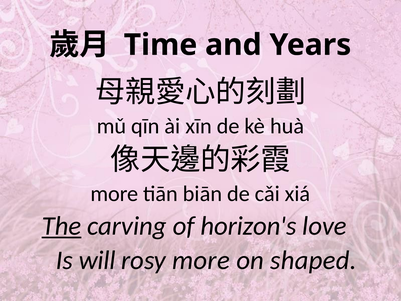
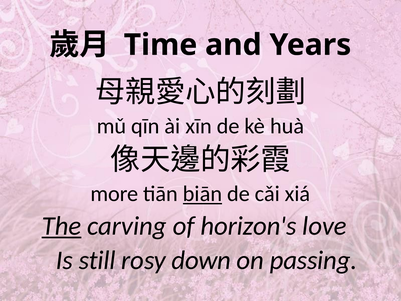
biān underline: none -> present (202, 194)
will: will -> still (97, 260)
rosy more: more -> down (201, 260)
shaped: shaped -> passing (313, 260)
